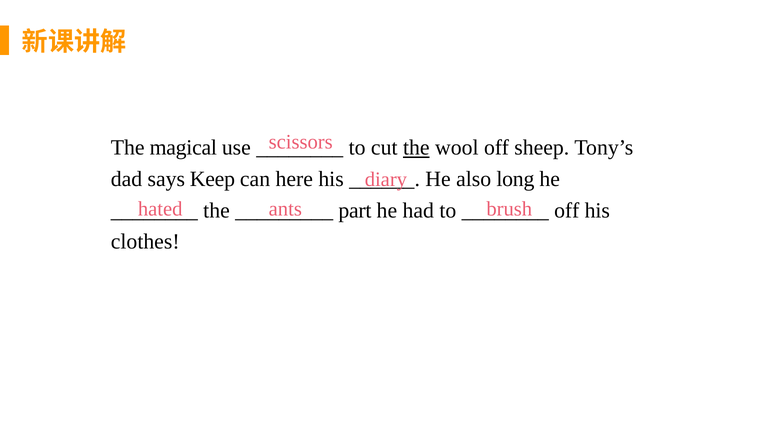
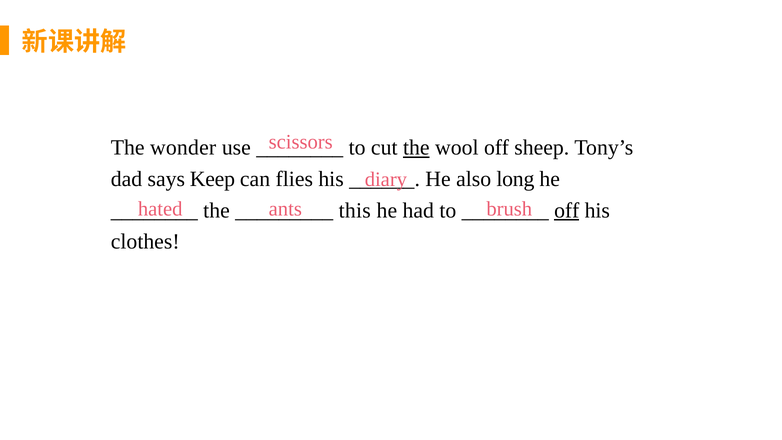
magical: magical -> wonder (183, 148)
here: here -> flies (294, 179)
part: part -> this (355, 210)
off underline: none -> present (567, 210)
